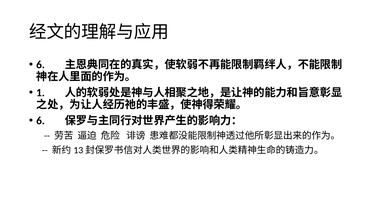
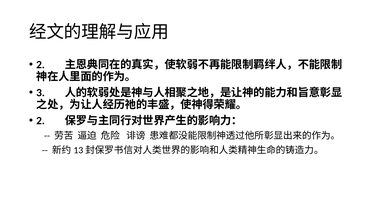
6: 6 -> 2 (40, 64)
1: 1 -> 3 (40, 92)
6: 6 -> 2 (40, 120)
